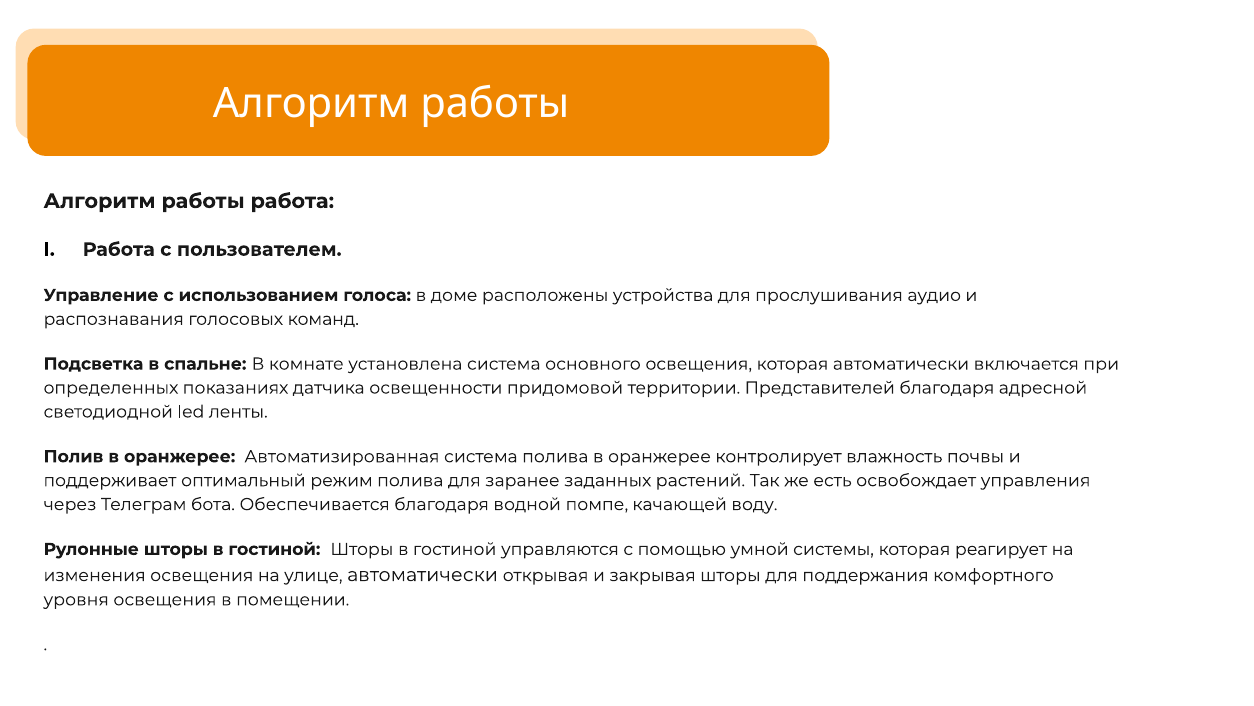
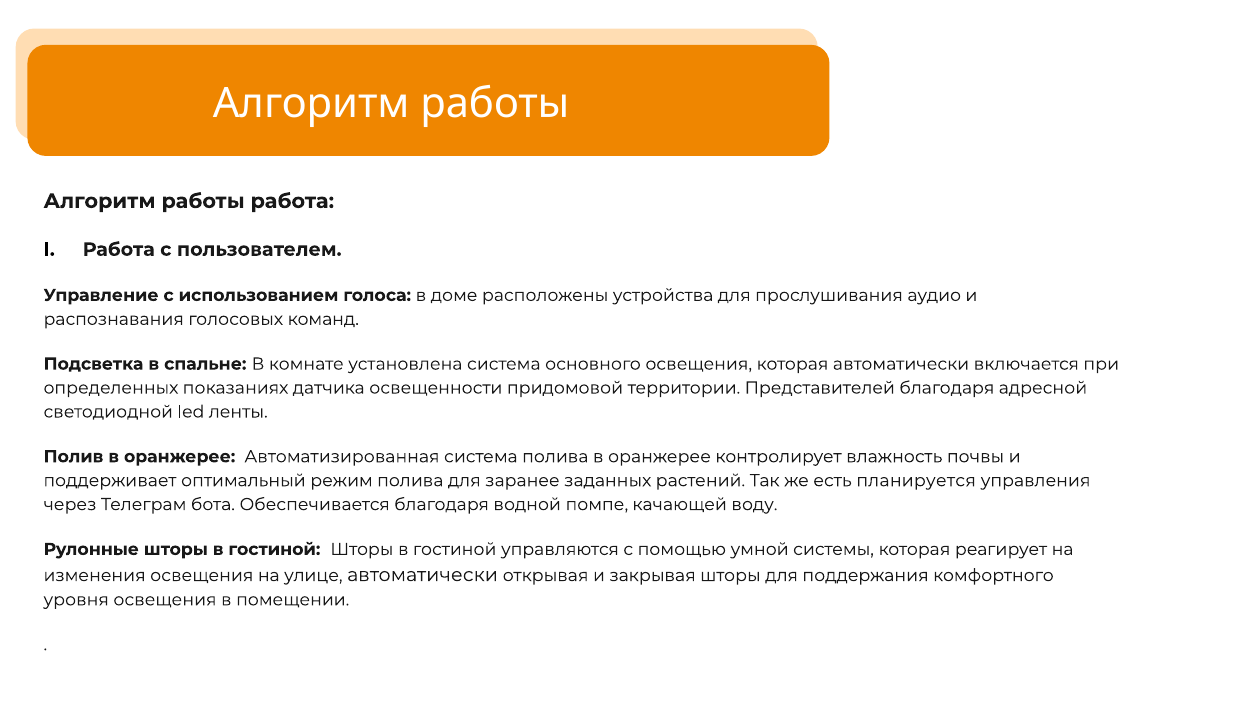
освобождает: освобождает -> планируется (916, 480)
